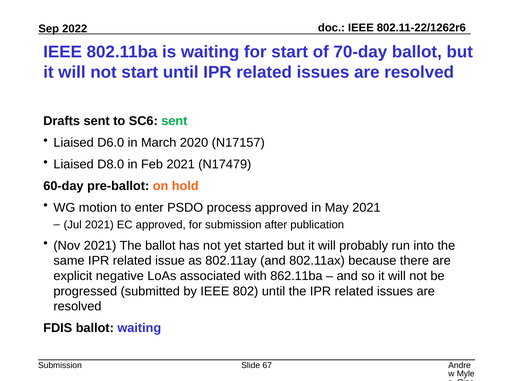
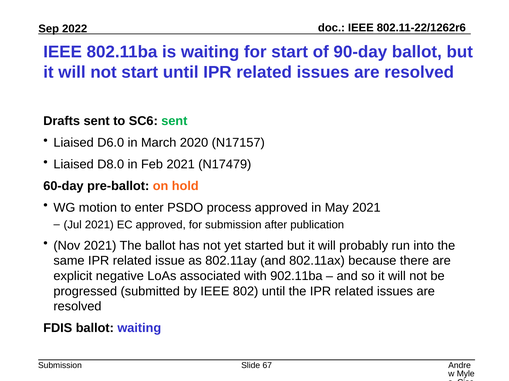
70-day: 70-day -> 90-day (360, 52)
862.11ba: 862.11ba -> 902.11ba (296, 277)
